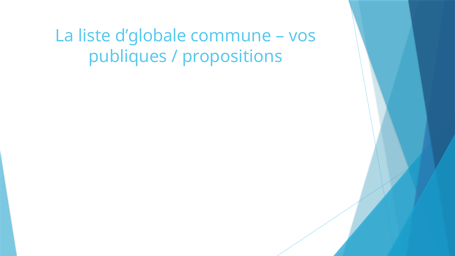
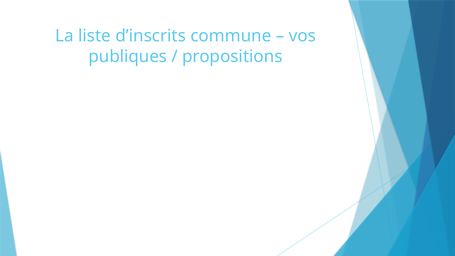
d’globale: d’globale -> d’inscrits (151, 36)
